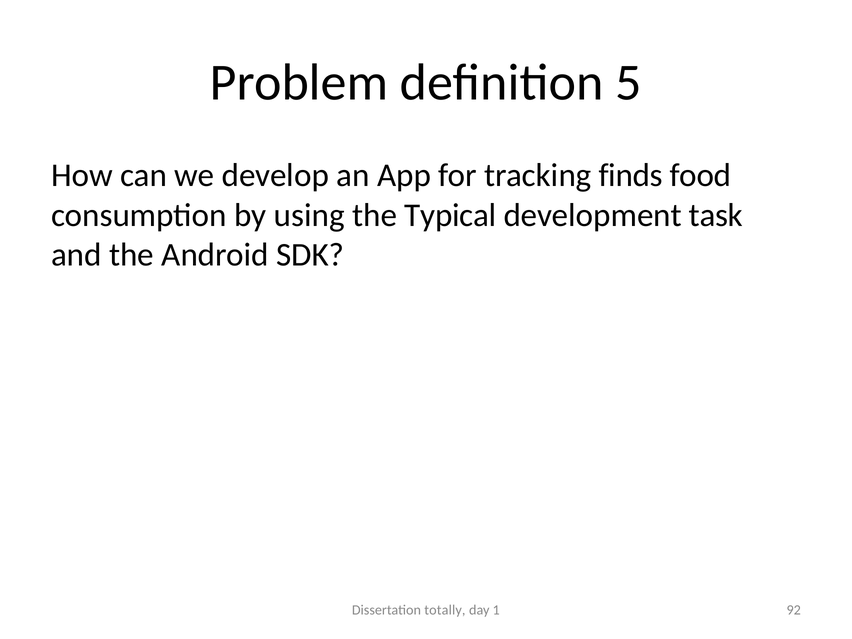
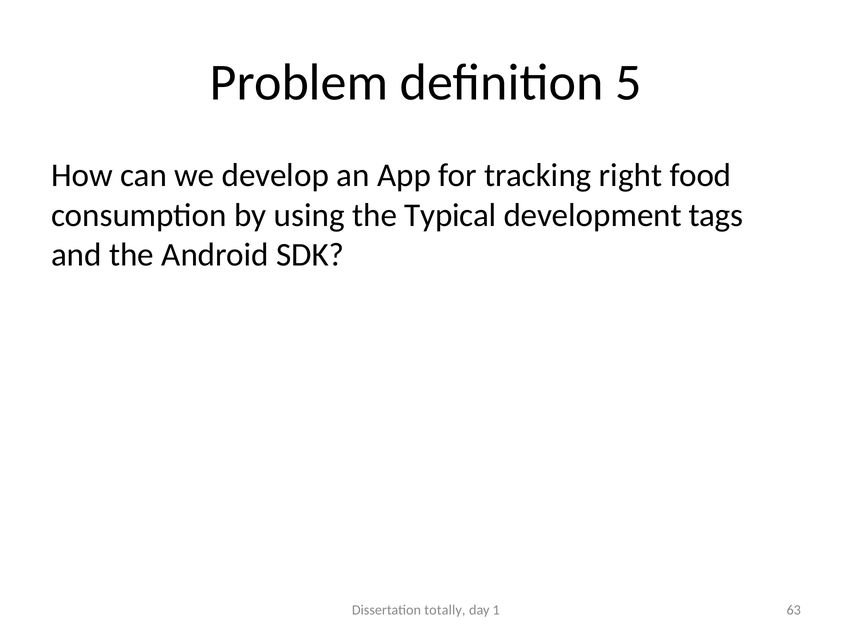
finds: finds -> right (631, 175)
task: task -> tags (716, 215)
92: 92 -> 63 (794, 610)
